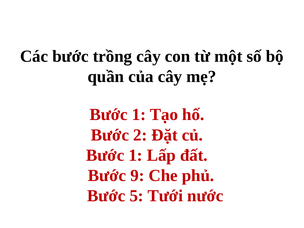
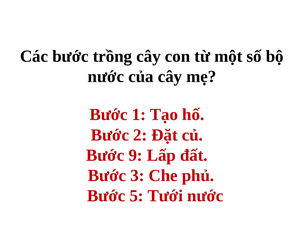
quần: quần -> nước (106, 77)
1: 1 -> 9 (136, 155)
9: 9 -> 3 (137, 175)
